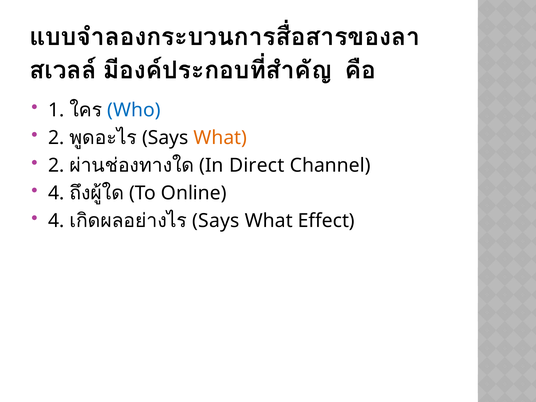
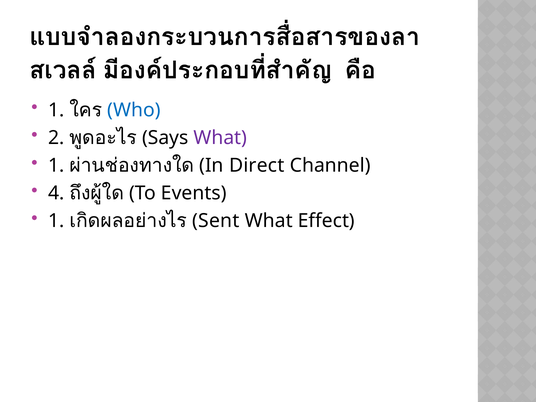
What colour: orange -> purple (220, 138)
2: 2 -> 1 (56, 165)
Online: Online -> Events (194, 193)
4: 4 -> 1 (56, 221)
Says: Says -> Sent (216, 221)
